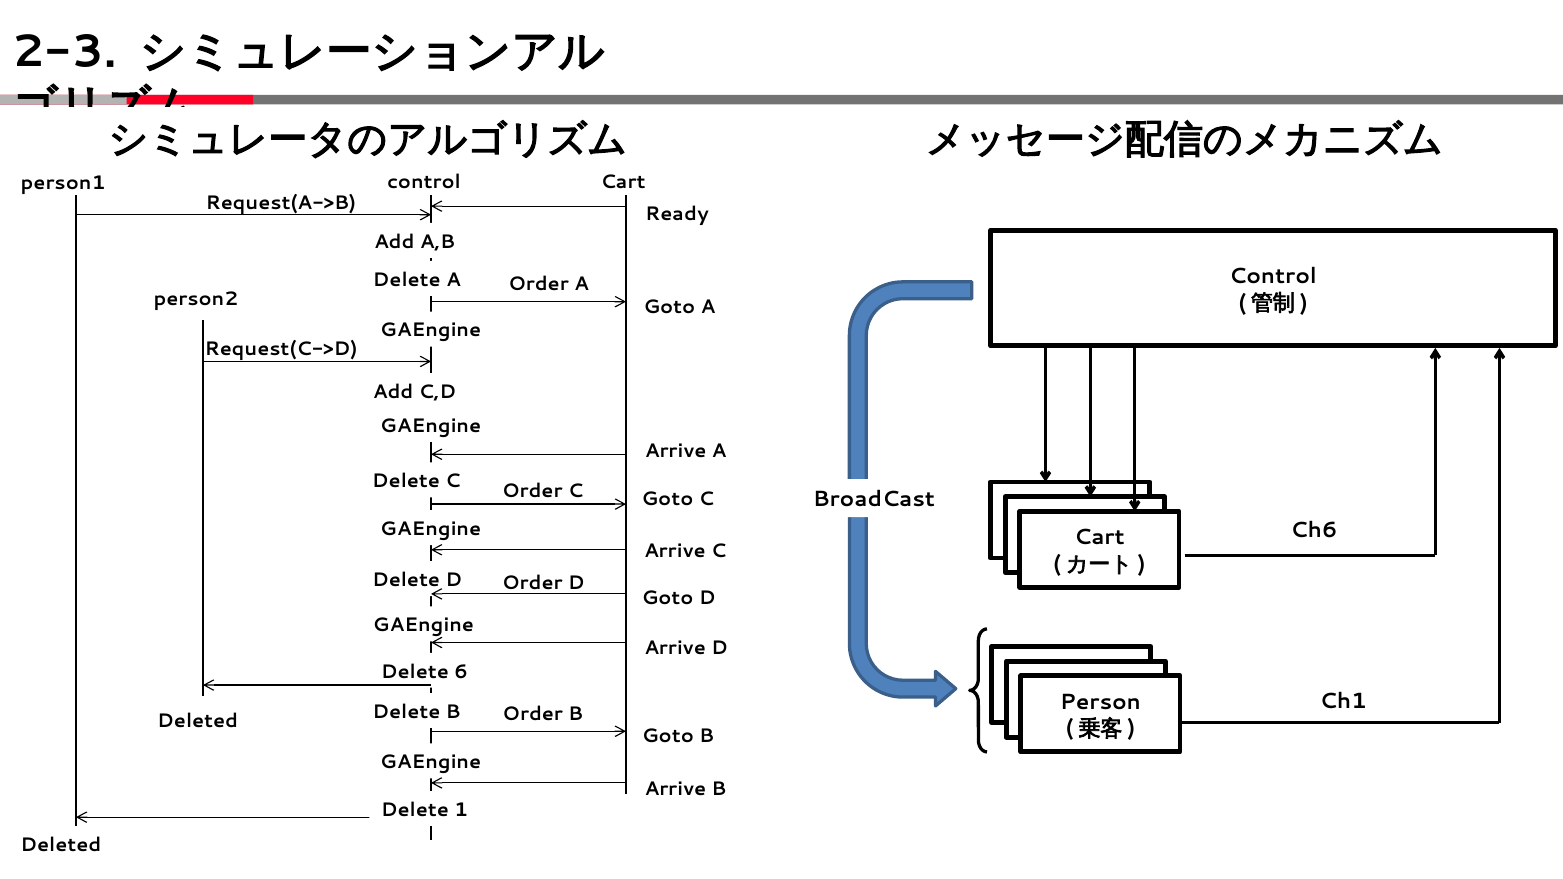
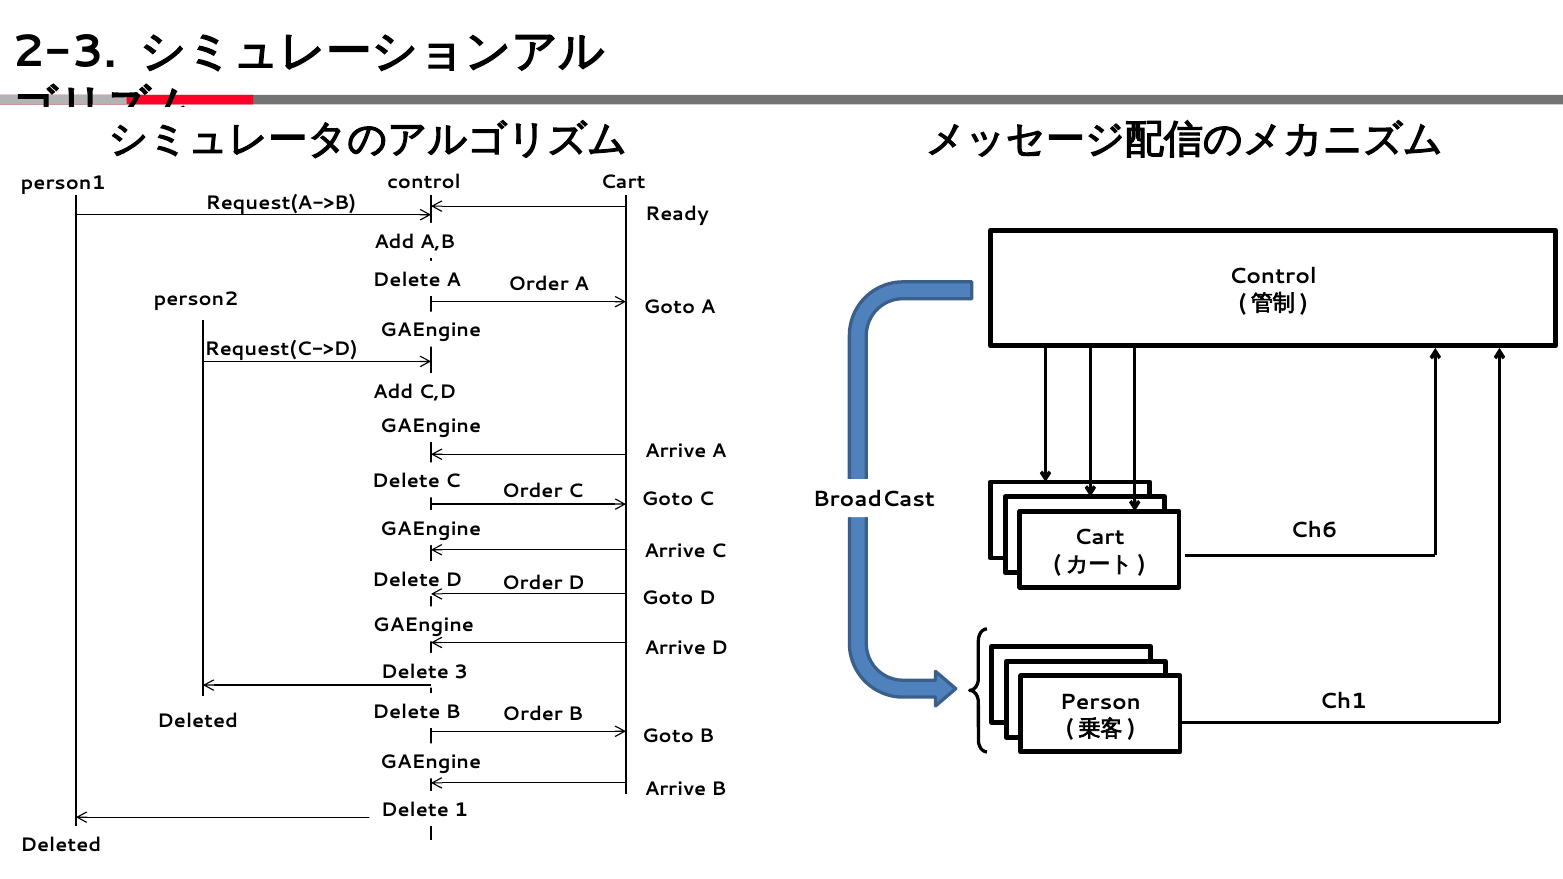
6: 6 -> 3 (461, 672)
